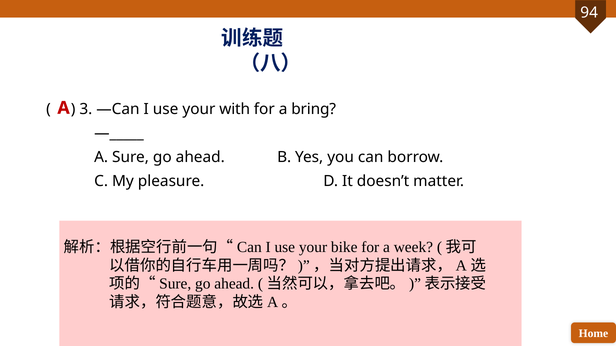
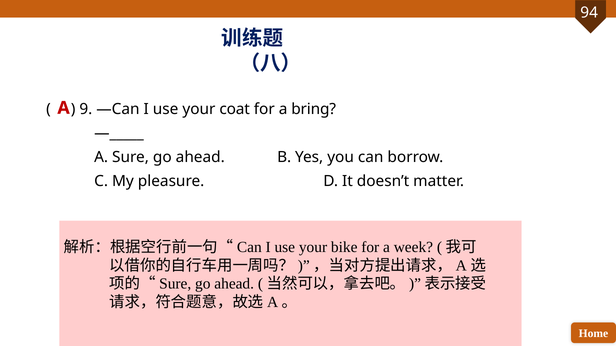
3: 3 -> 9 (86, 109)
with: with -> coat (235, 109)
